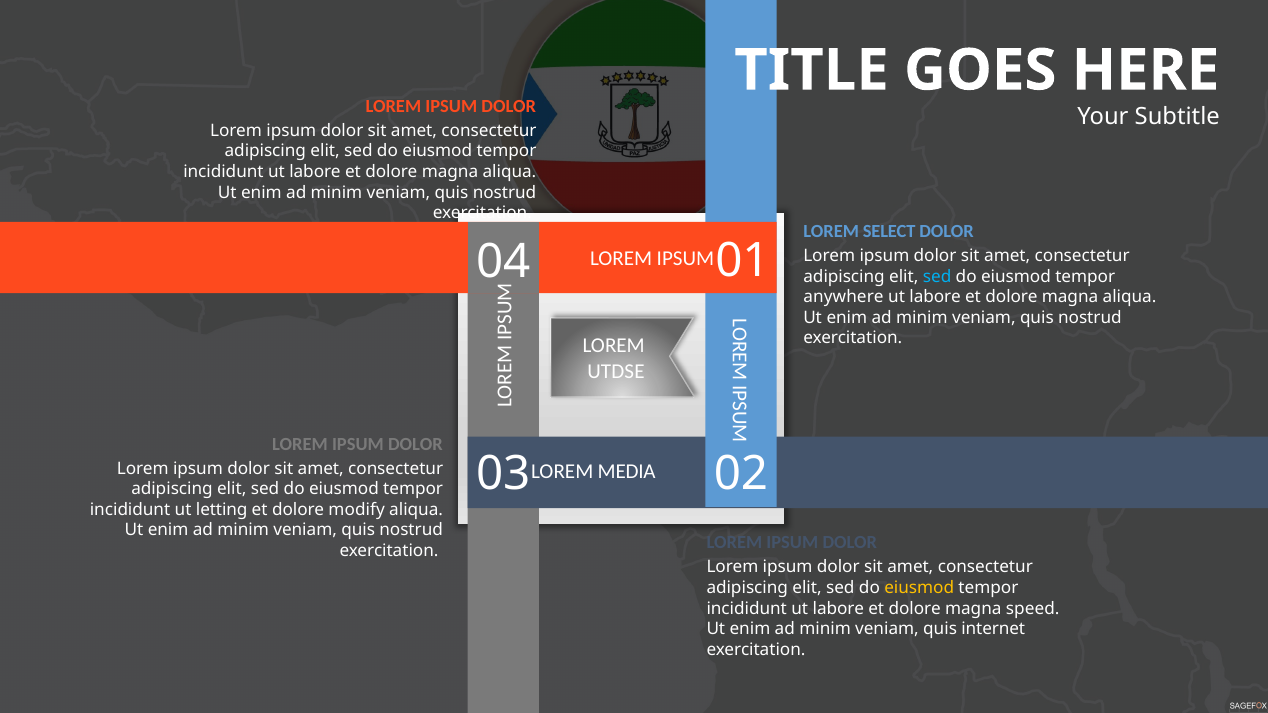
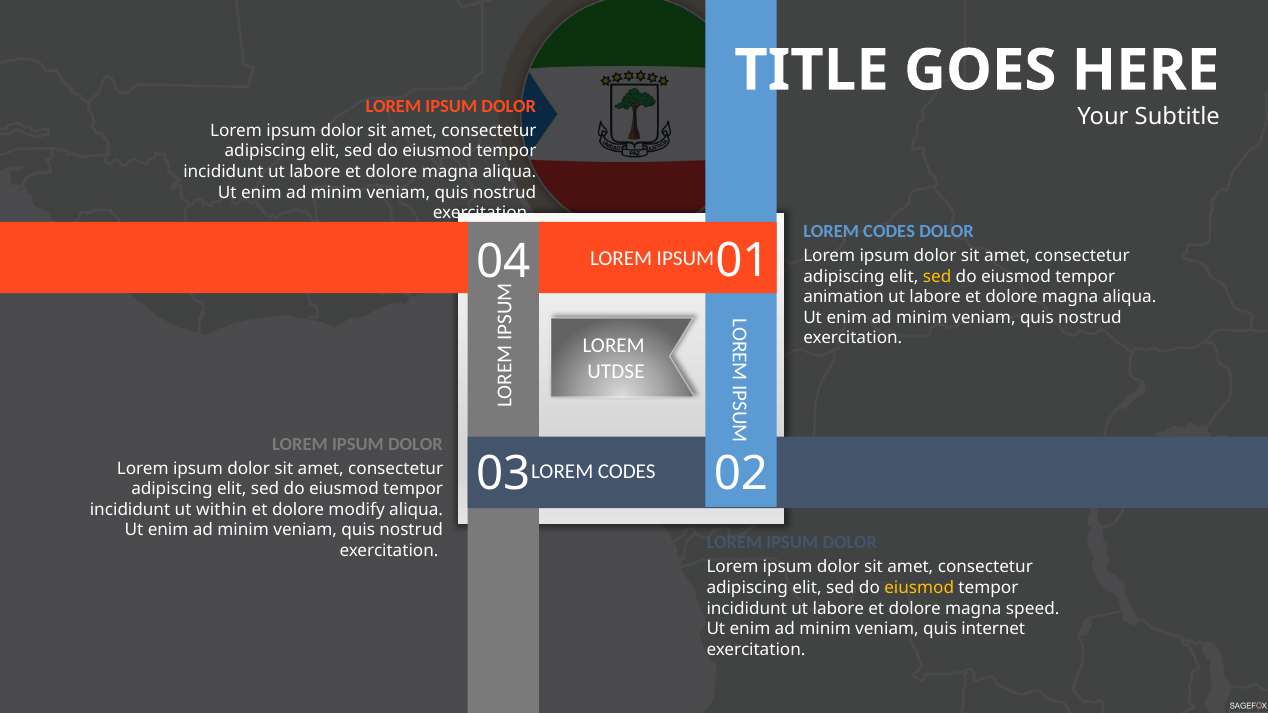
SELECT: SELECT -> CODES (889, 231)
sed colour: light blue -> yellow (937, 277)
anywhere: anywhere -> animation (844, 297)
MEDIA: MEDIA -> CODES (627, 472)
letting: letting -> within (222, 510)
